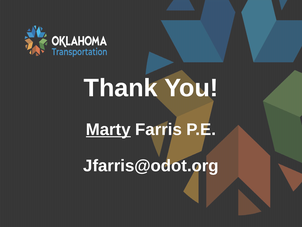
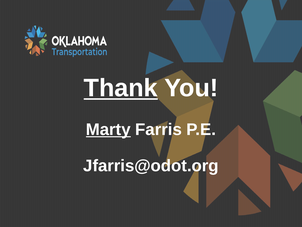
Thank underline: none -> present (121, 88)
